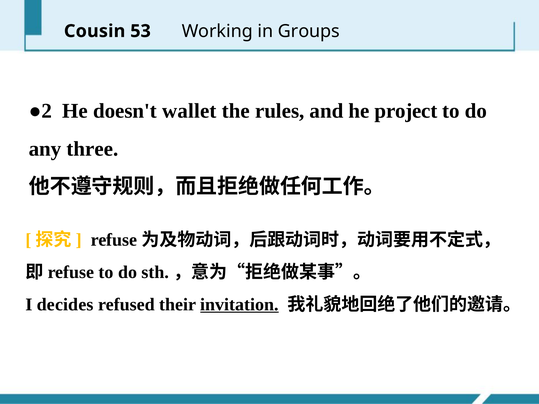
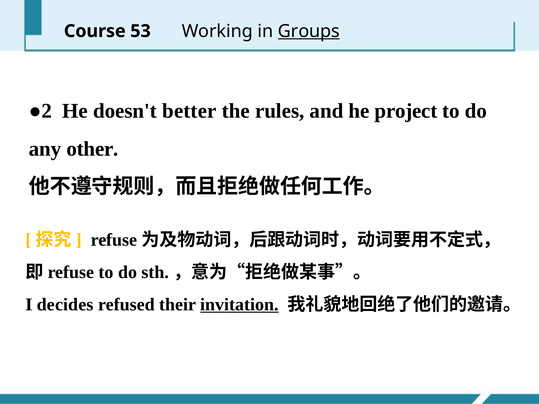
Cousin: Cousin -> Course (95, 31)
Groups underline: none -> present (309, 31)
wallet: wallet -> better (189, 111)
three: three -> other (93, 149)
